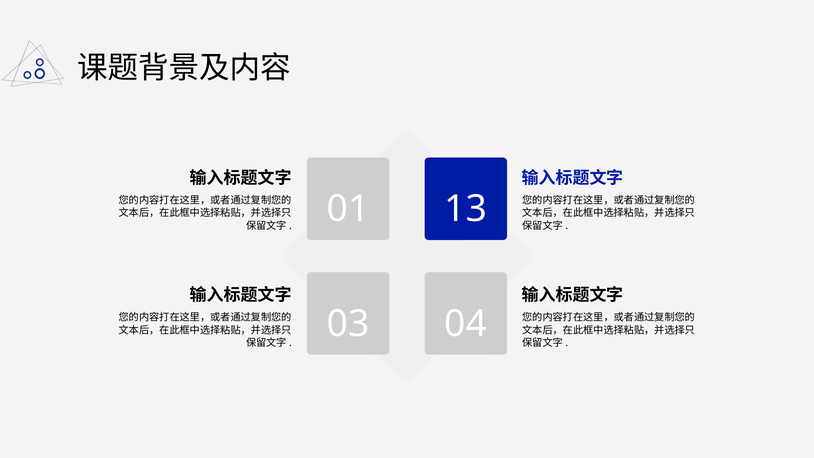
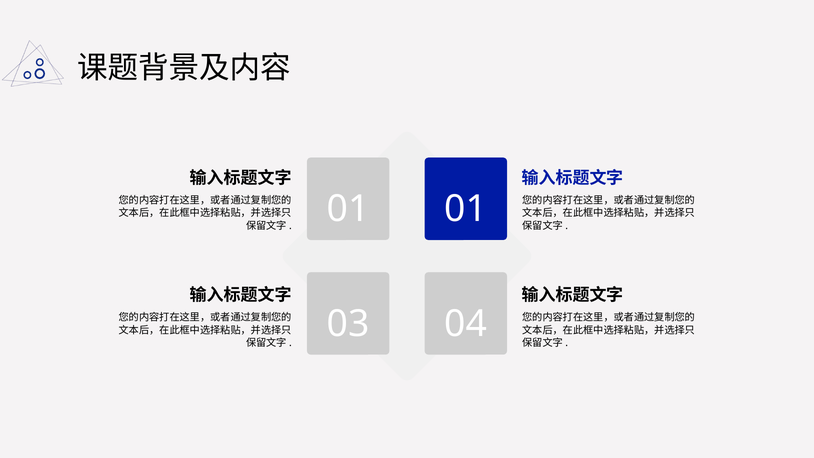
01 13: 13 -> 01 (466, 209)
